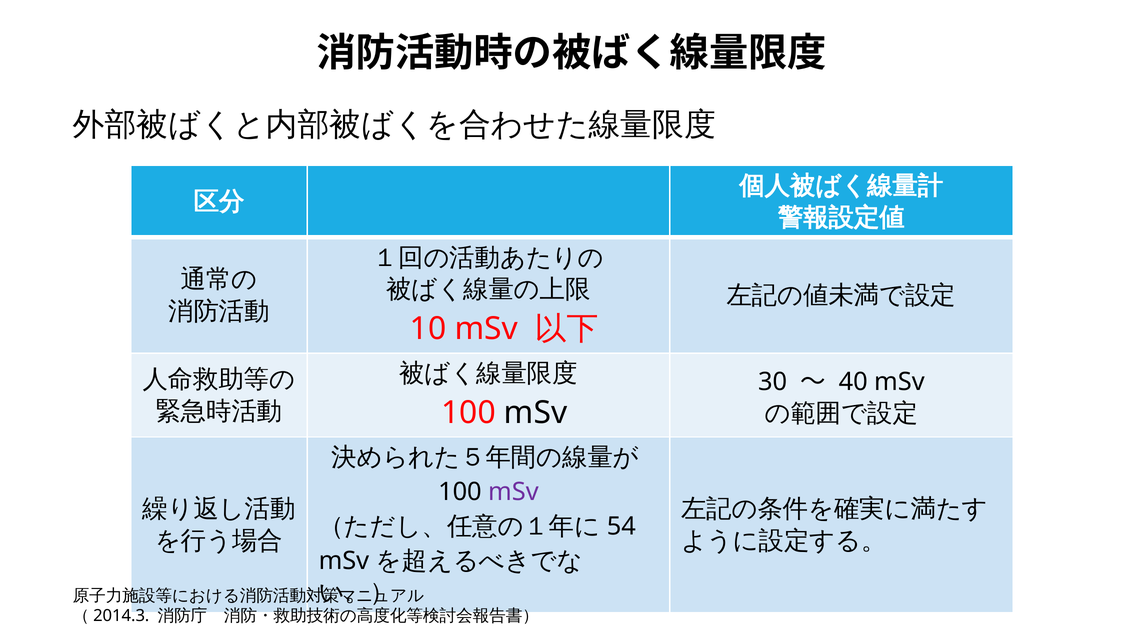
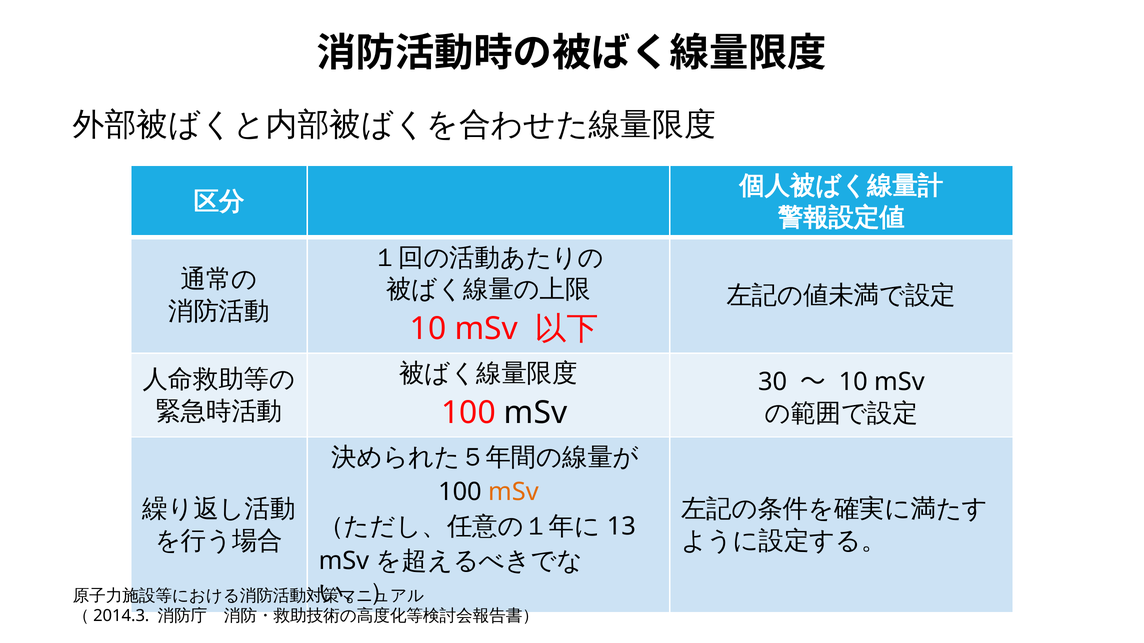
40: 40 -> 10 (853, 382)
mSv colour: purple -> orange (513, 492)
54: 54 -> 13 (621, 527)
